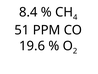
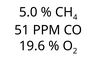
8.4: 8.4 -> 5.0 (28, 12)
